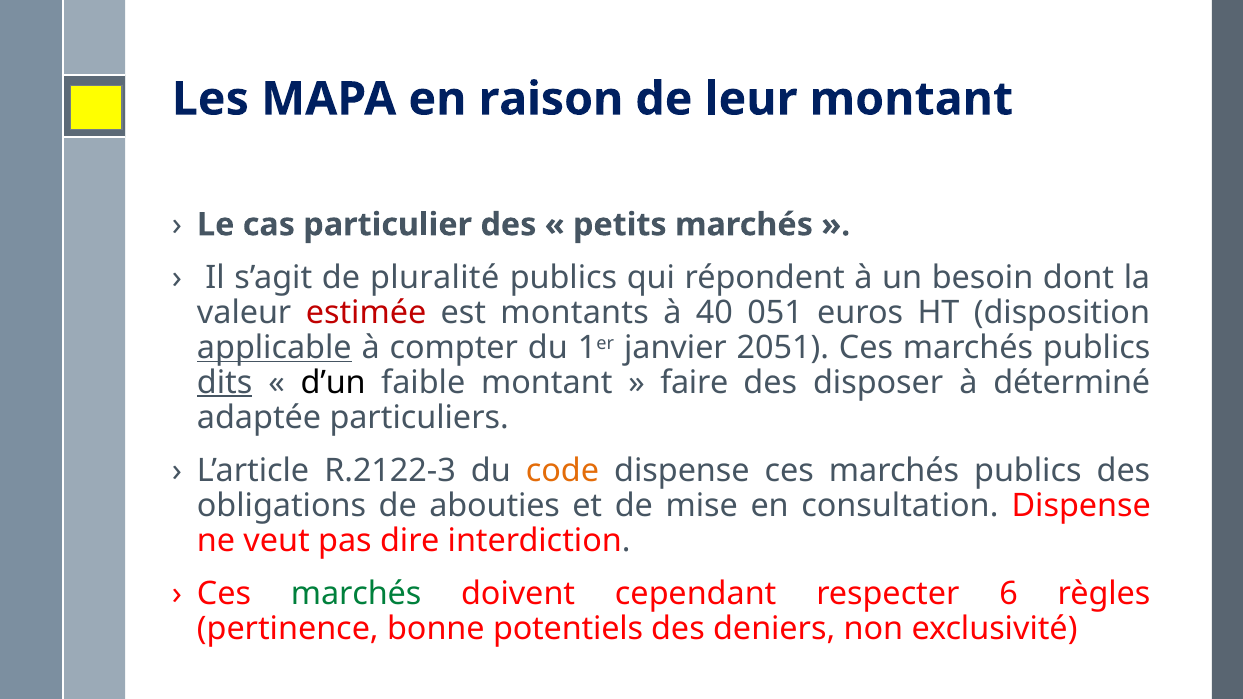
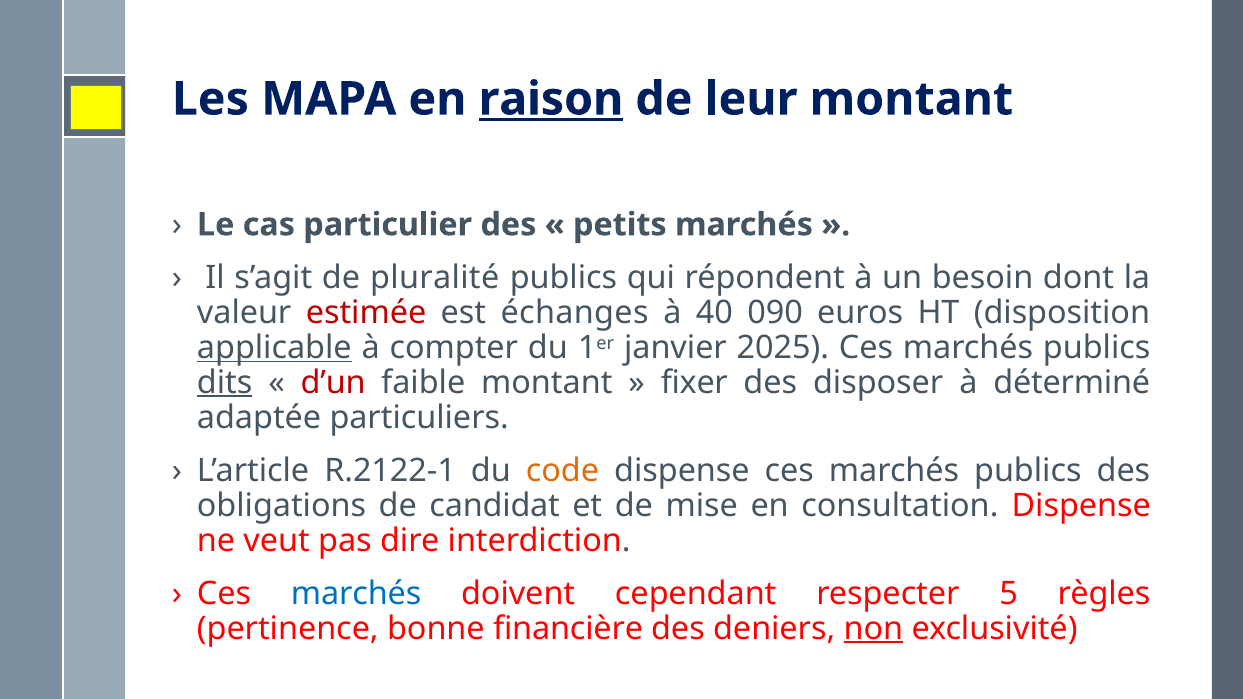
raison underline: none -> present (551, 99)
montants: montants -> échanges (575, 313)
051: 051 -> 090 (775, 313)
2051: 2051 -> 2025 (783, 348)
d’un colour: black -> red (333, 383)
faire: faire -> fixer (694, 383)
R.2122-3: R.2122-3 -> R.2122-1 (390, 471)
abouties: abouties -> candidat (495, 506)
marchés colour: green -> blue (356, 594)
6: 6 -> 5 (1009, 594)
potentiels: potentiels -> financière (568, 629)
non underline: none -> present (873, 629)
